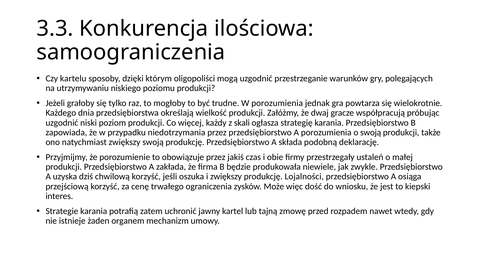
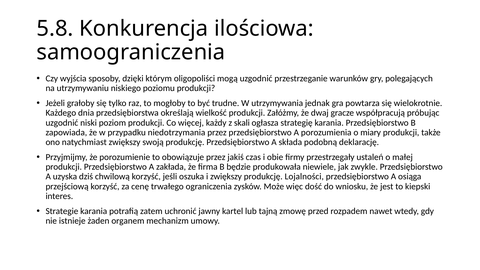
3.3: 3.3 -> 5.8 (55, 28)
kartelu: kartelu -> wyjścia (73, 79)
W porozumienia: porozumienia -> utrzymywania (277, 103)
o swoją: swoją -> miary (371, 132)
